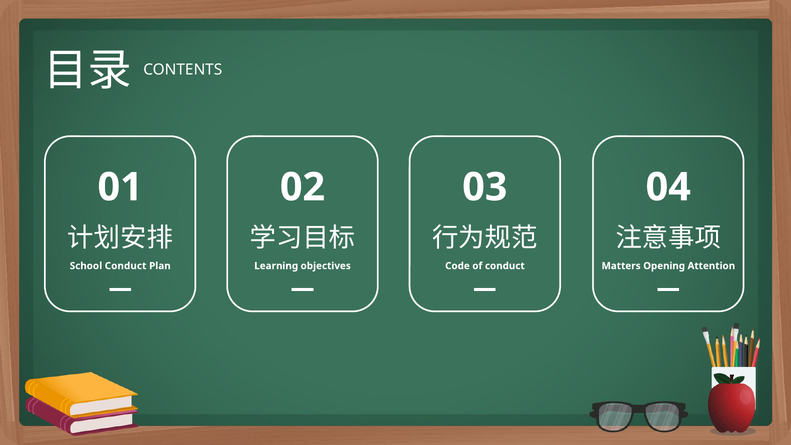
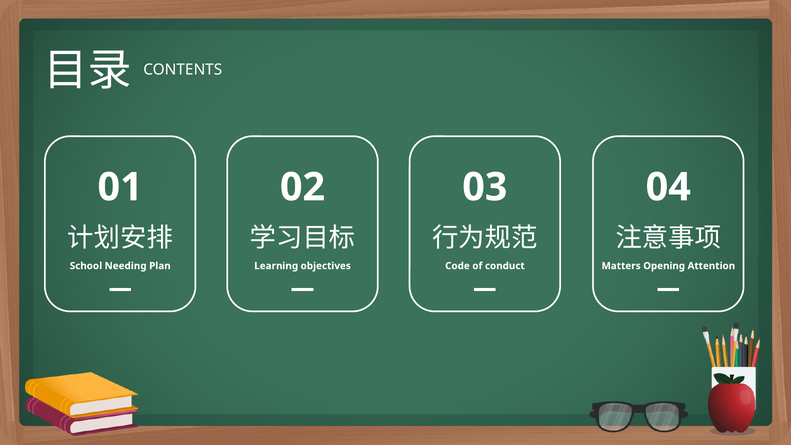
School Conduct: Conduct -> Needing (126, 266)
